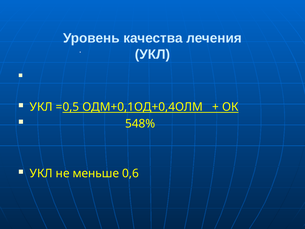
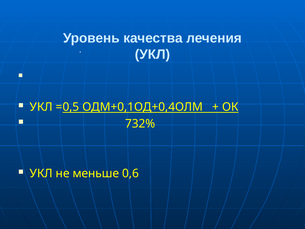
548%: 548% -> 732% (140, 123)
